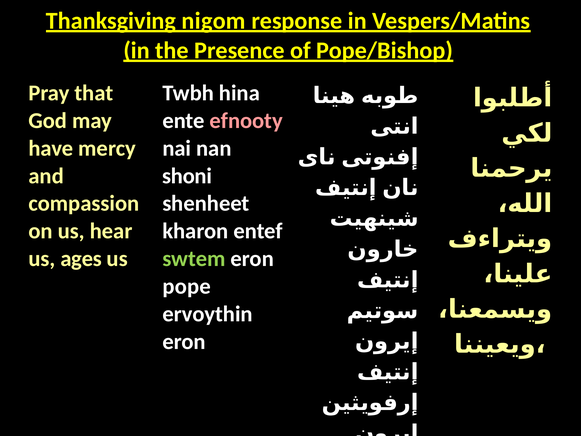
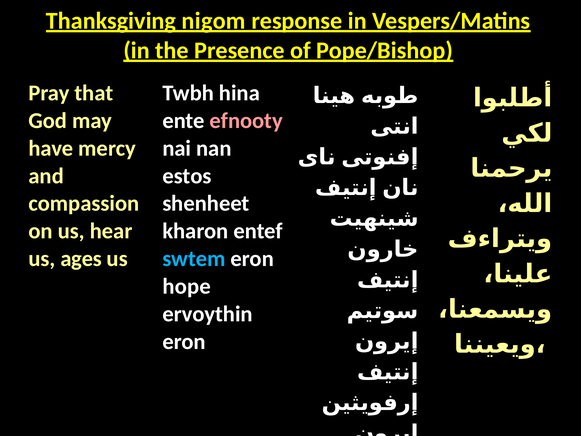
shoni: shoni -> estos (187, 176)
swtem colour: light green -> light blue (194, 259)
pope: pope -> hope (187, 286)
